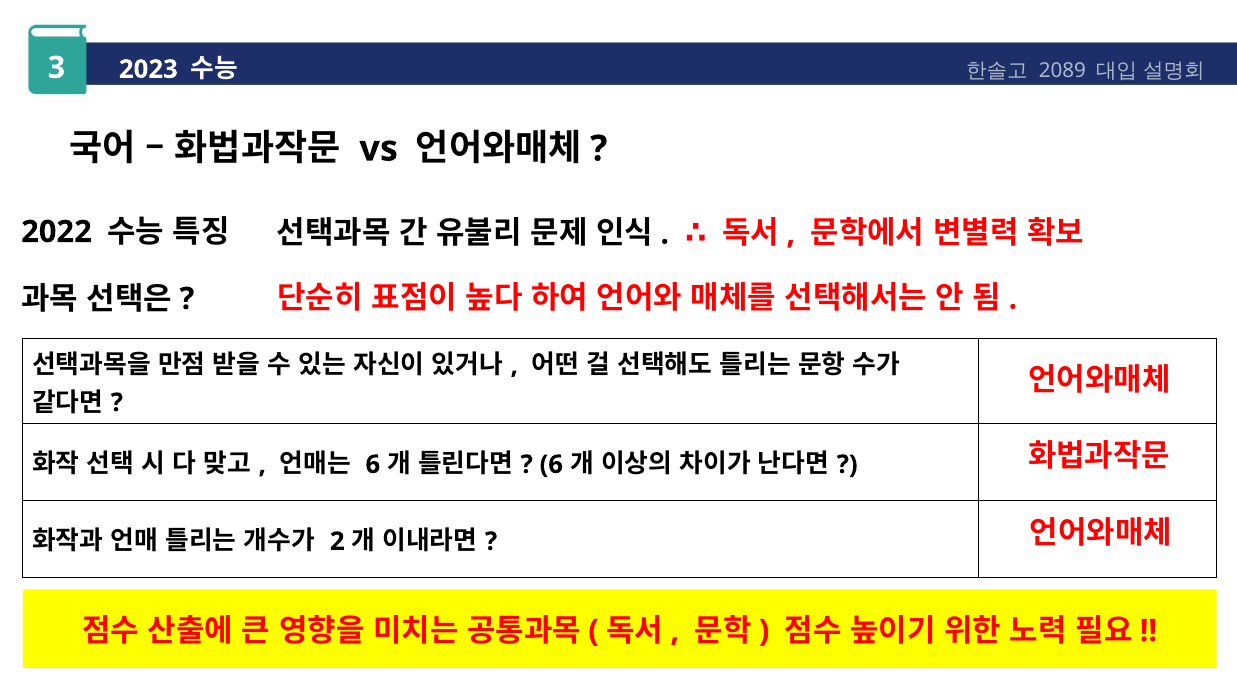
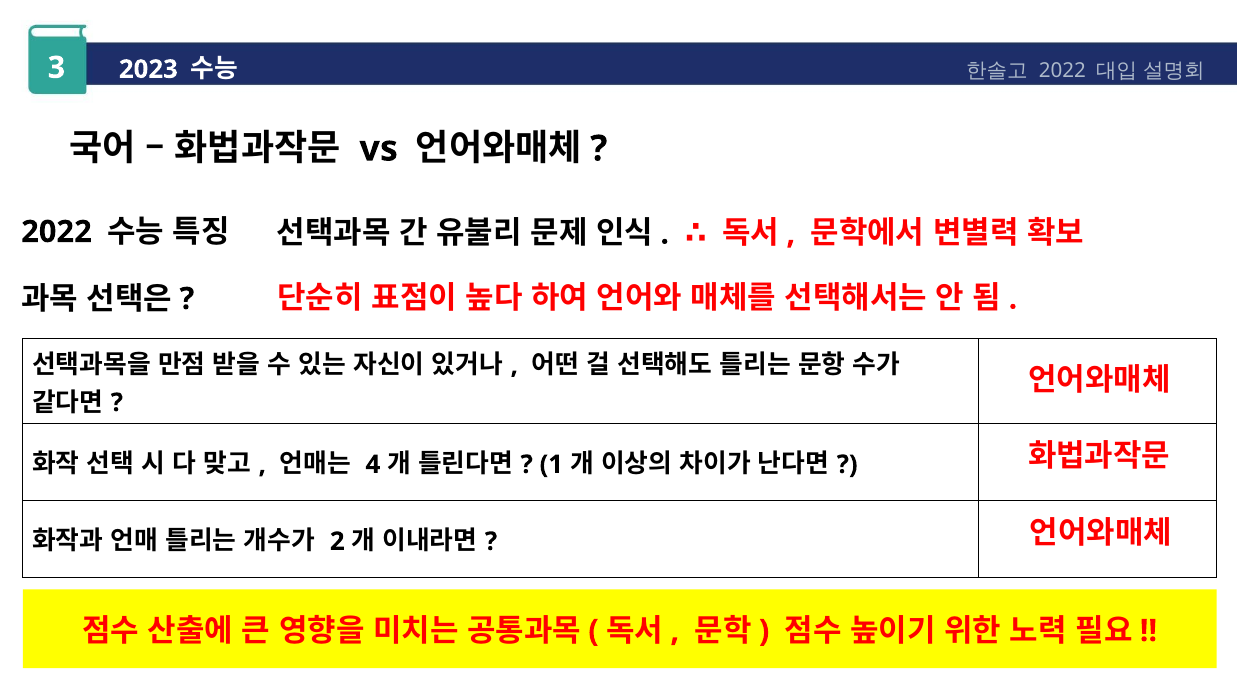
2089: 2089 -> 2022 (1062, 70)
6: 6 -> 4 (373, 464)
6: 6 -> 1 (551, 464)
